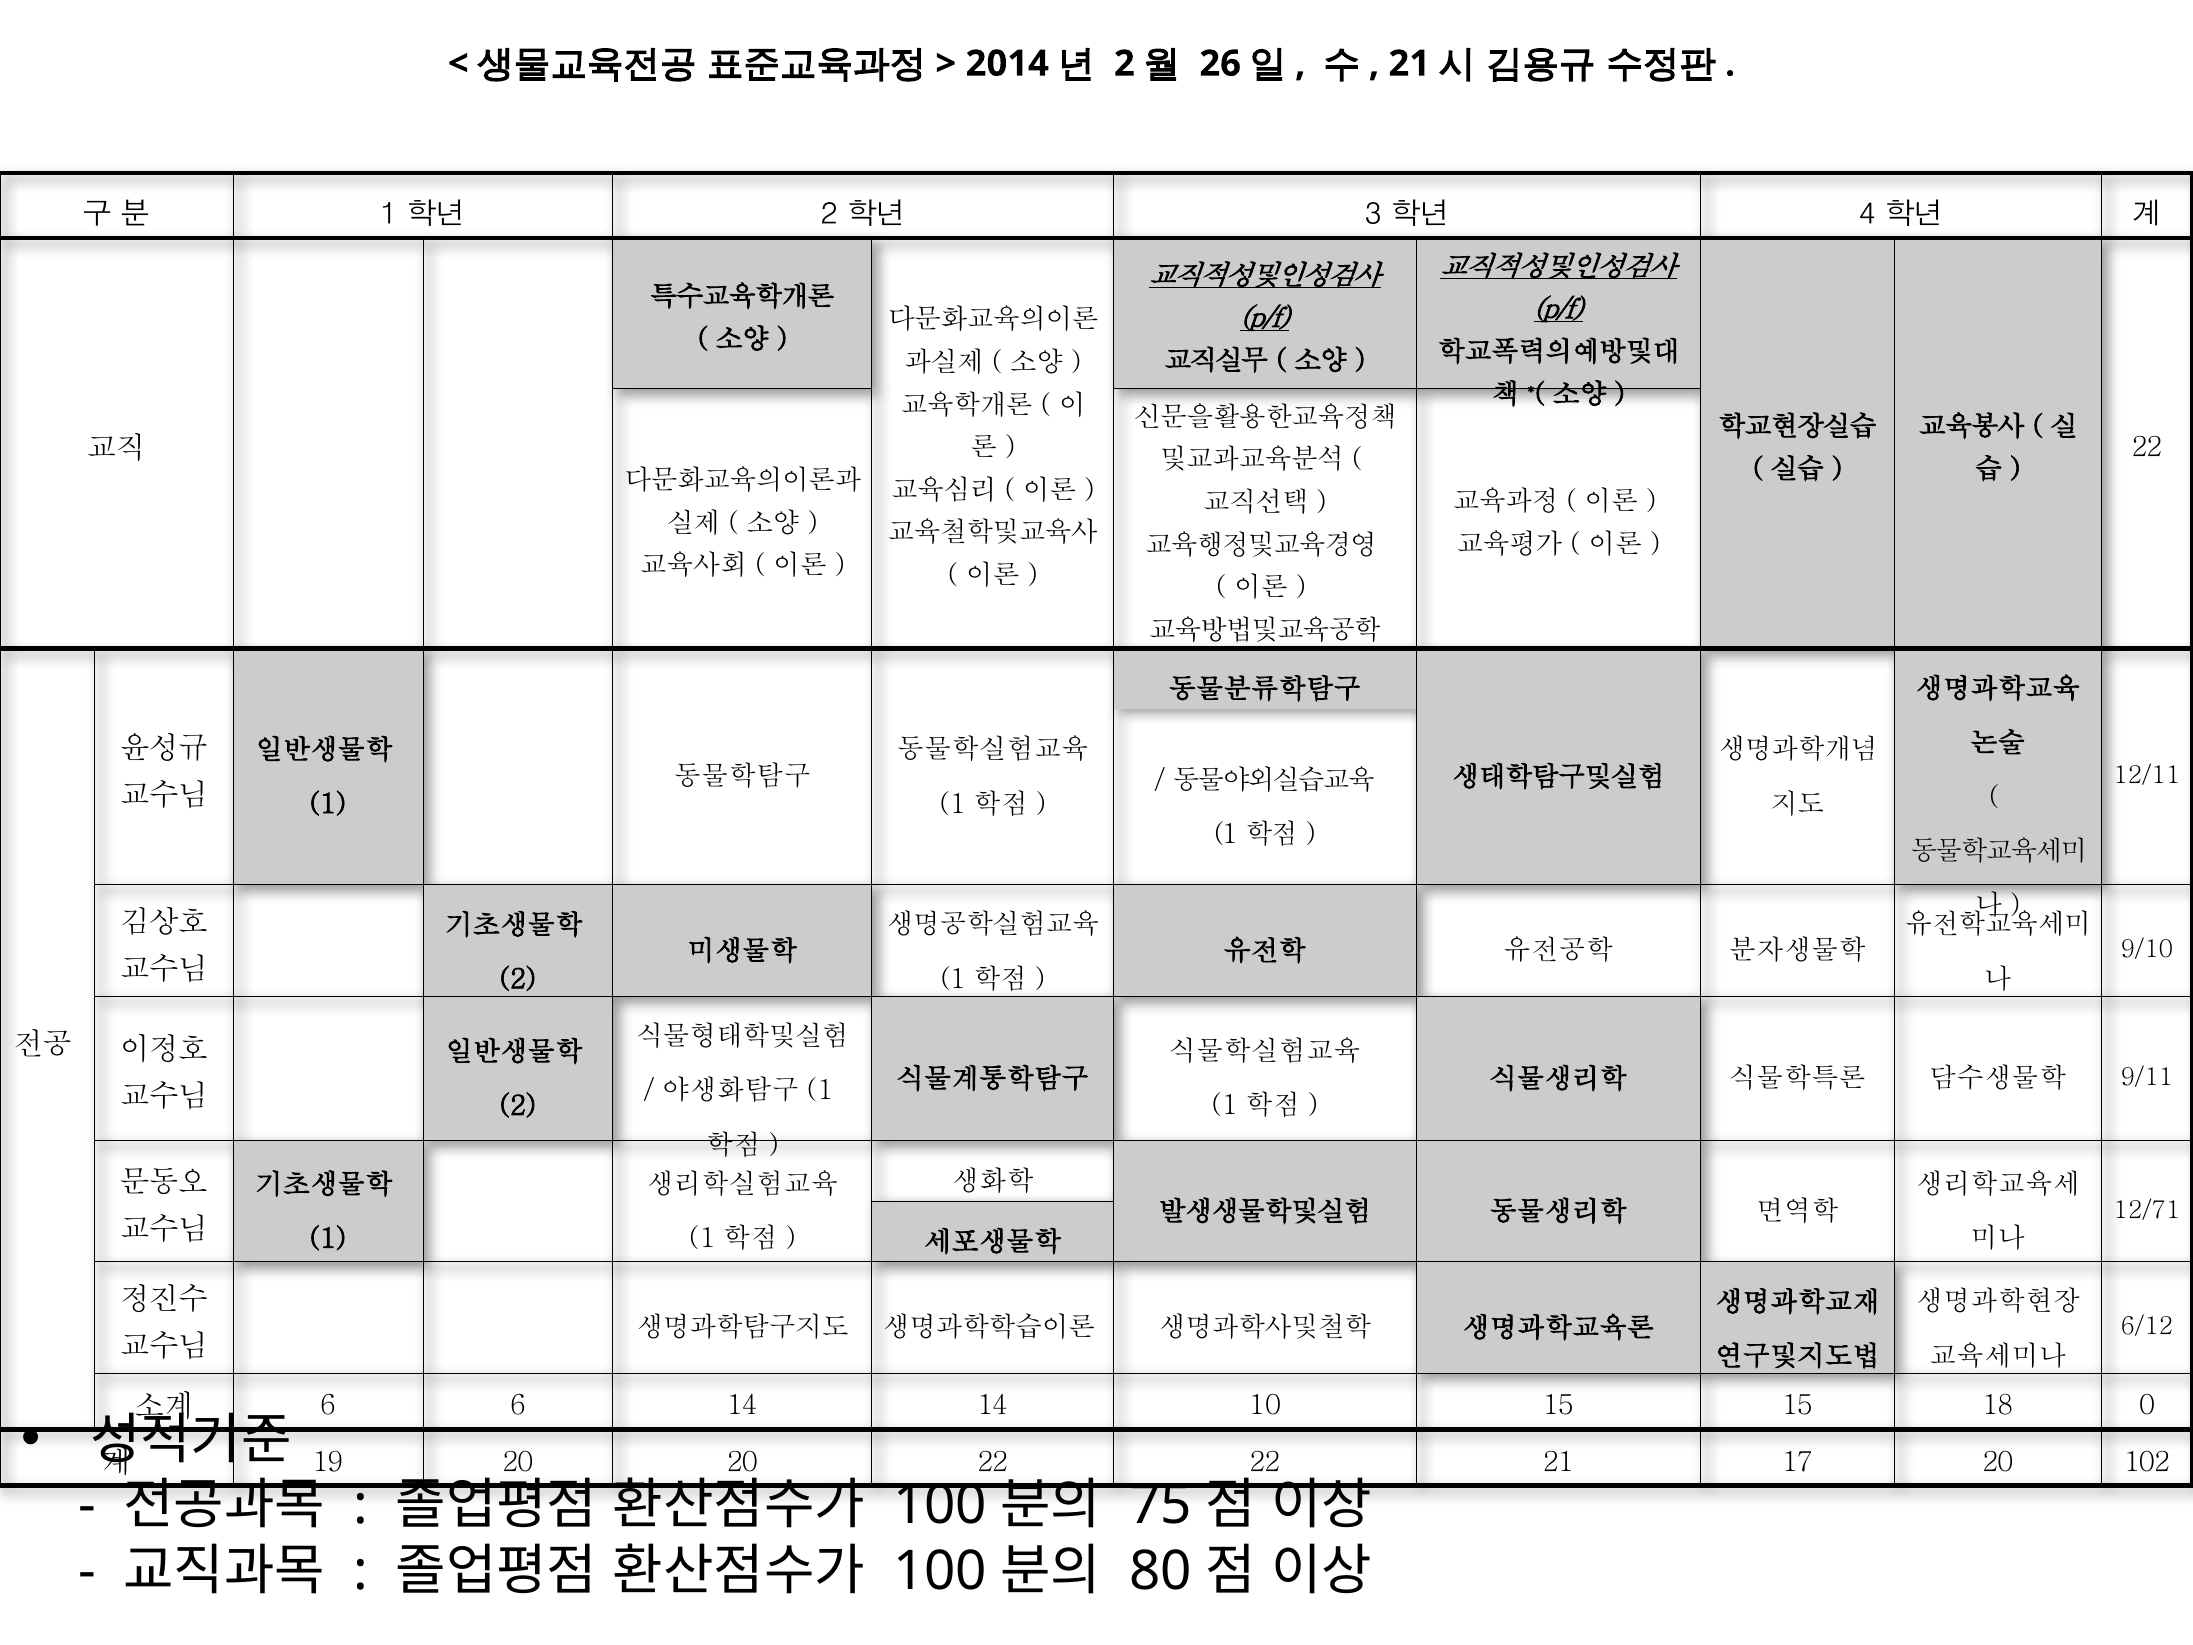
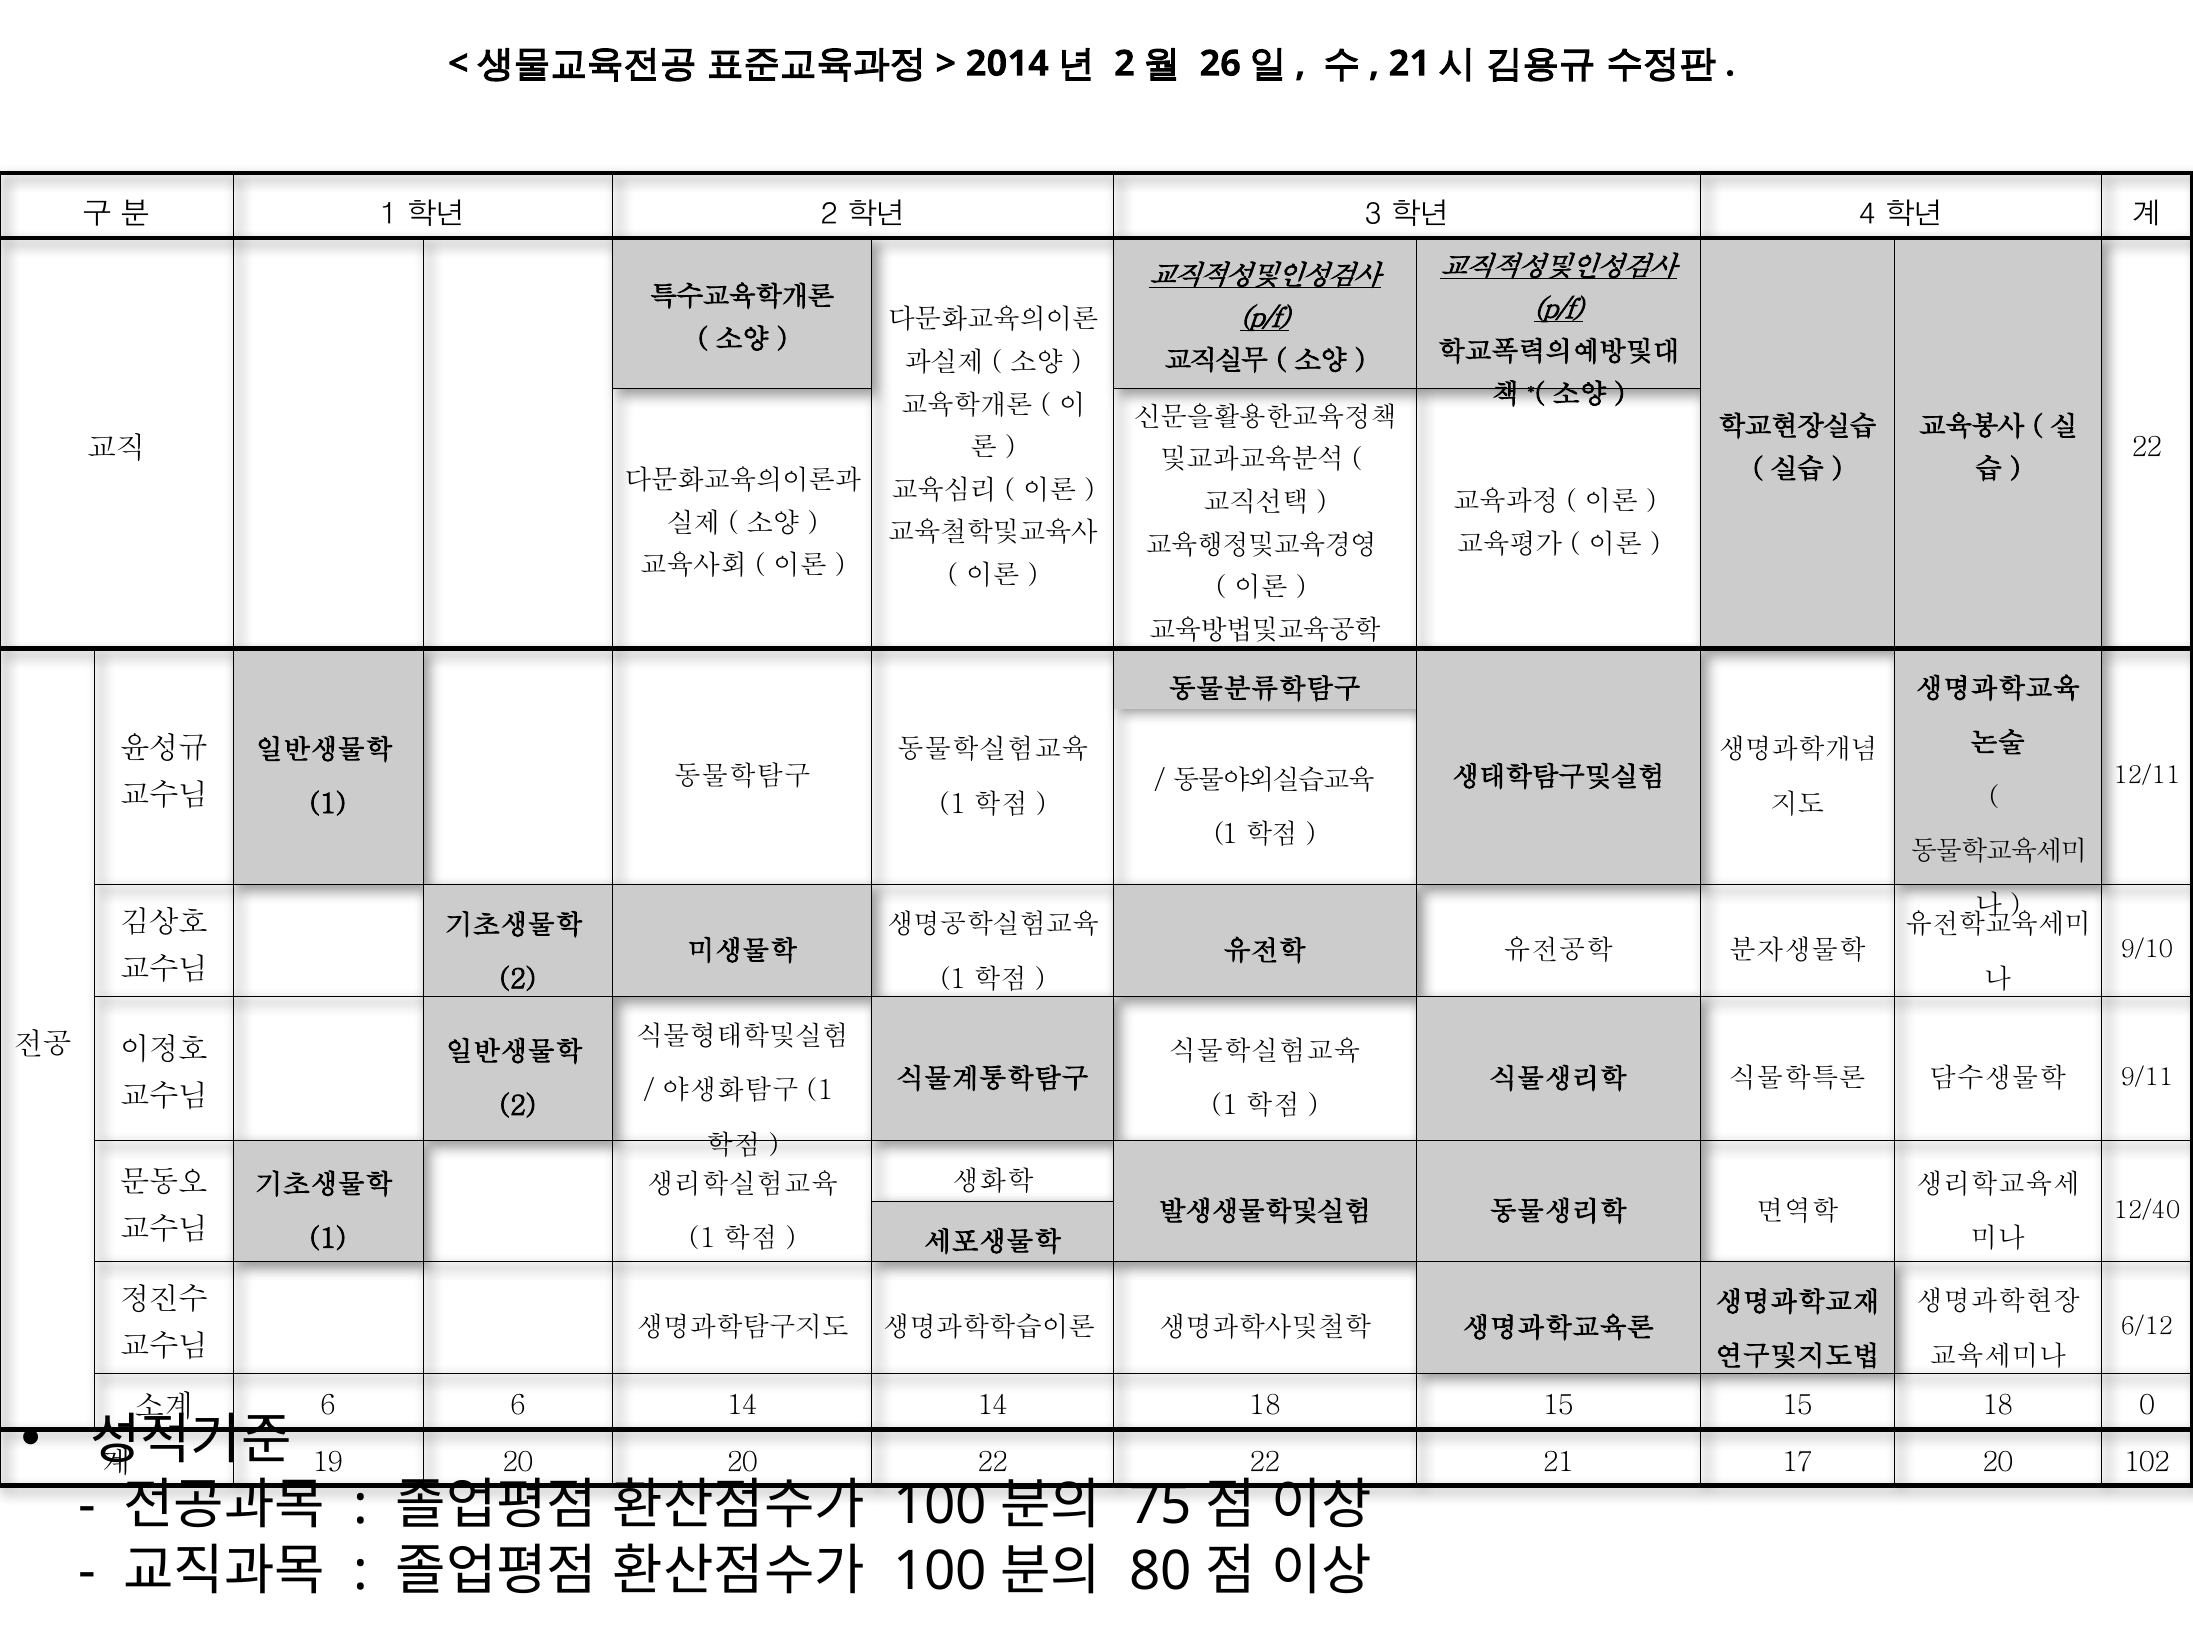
12/71: 12/71 -> 12/40 (2147, 1210)
14 10: 10 -> 18 (1265, 1406)
